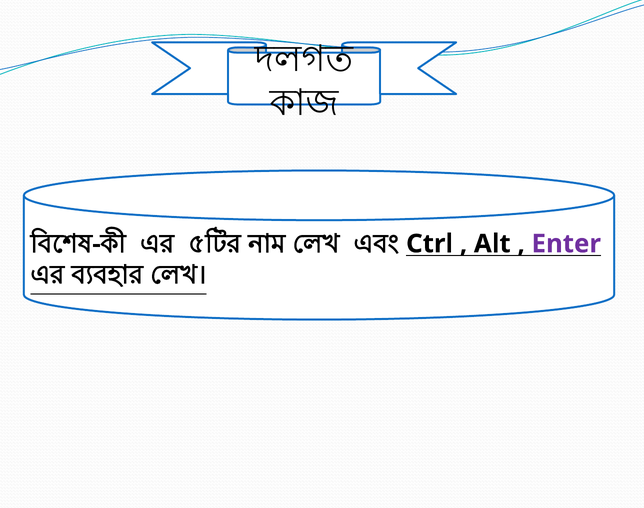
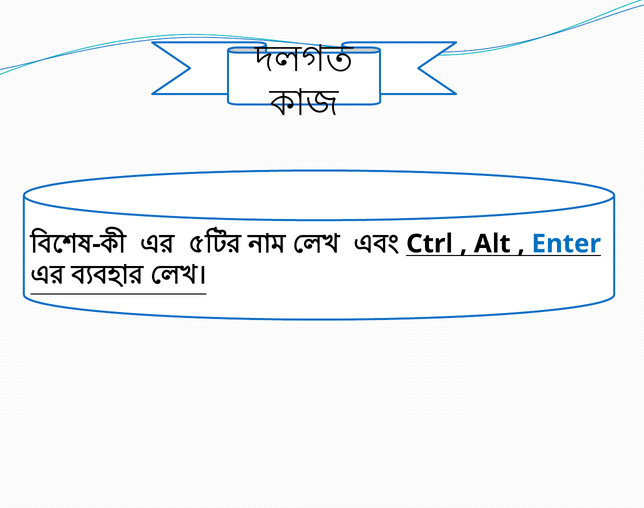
Enter colour: purple -> blue (566, 244)
